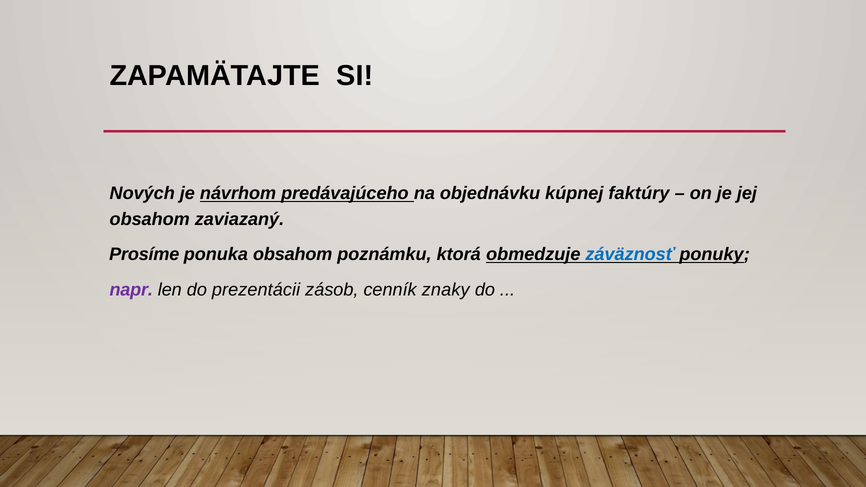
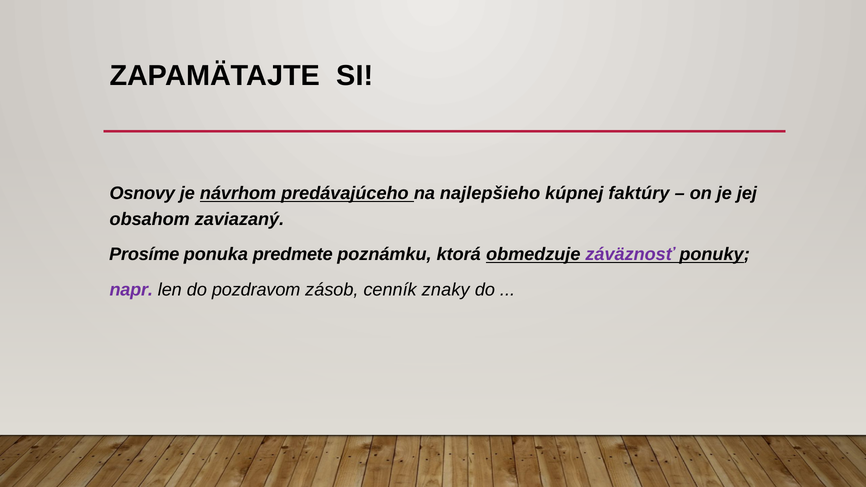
Nových: Nových -> Osnovy (142, 194)
objednávku: objednávku -> najlepšieho (490, 194)
ponuka obsahom: obsahom -> predmete (293, 255)
záväznosť colour: blue -> purple (630, 255)
prezentácii: prezentácii -> pozdravom (256, 290)
